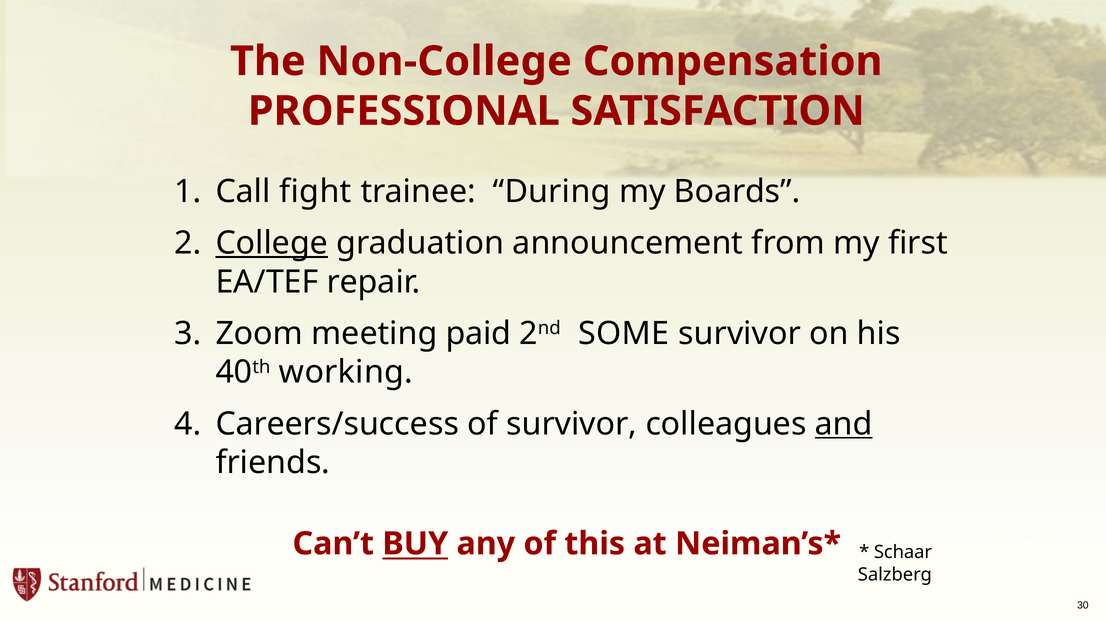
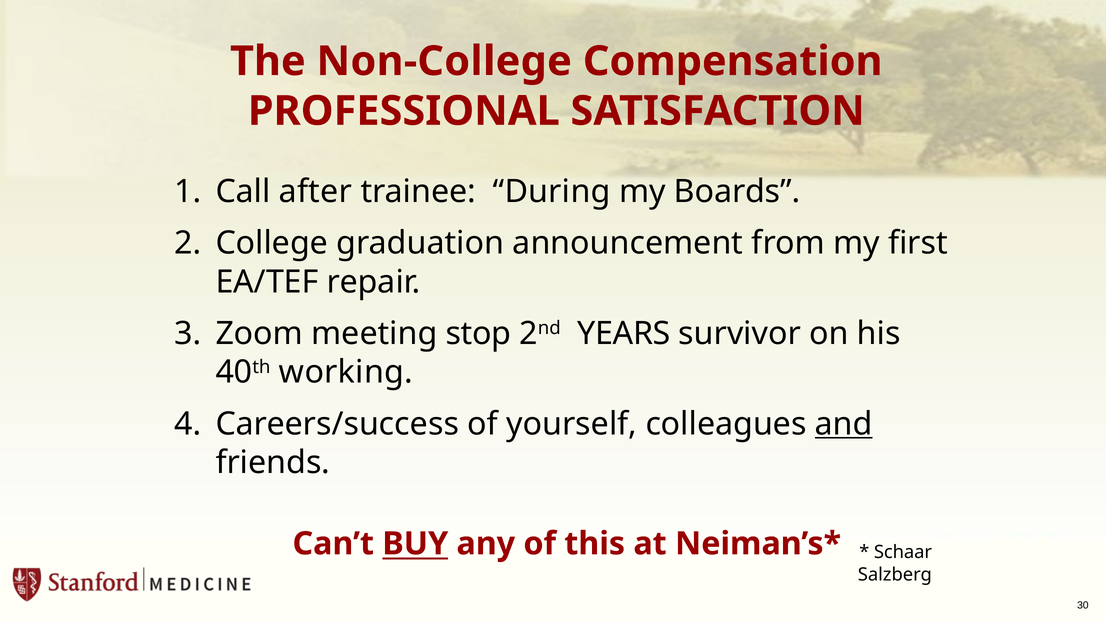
fight: fight -> after (315, 192)
College underline: present -> none (272, 243)
paid: paid -> stop (479, 334)
SOME: SOME -> YEARS (624, 334)
of survivor: survivor -> yourself (572, 424)
